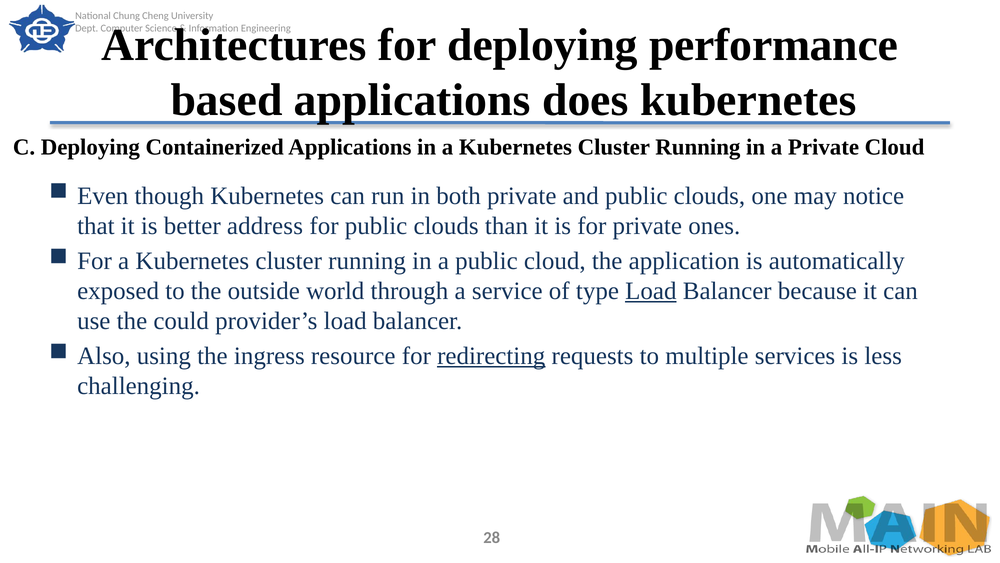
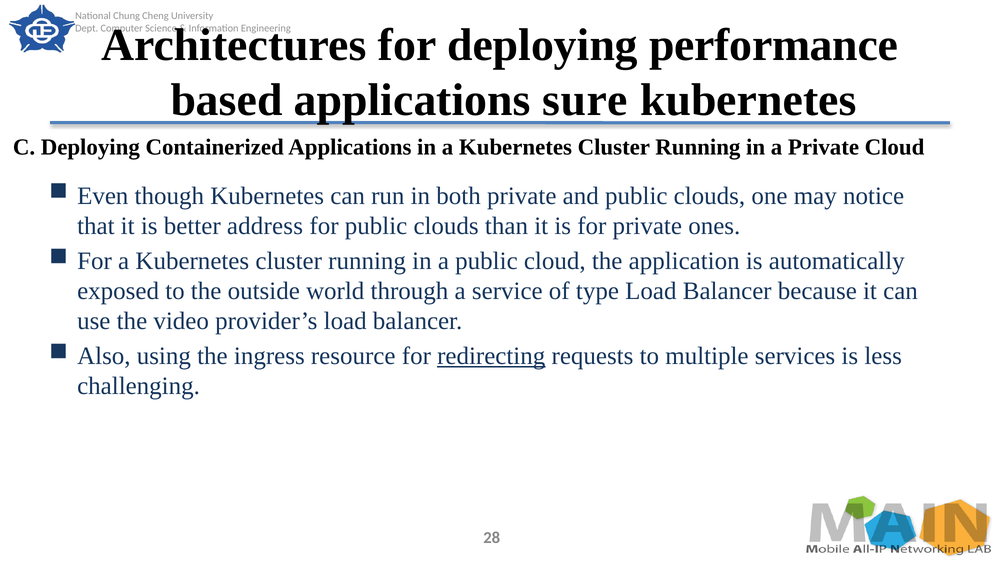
does: does -> sure (585, 100)
Load underline: present -> none (651, 291)
could: could -> video (181, 321)
